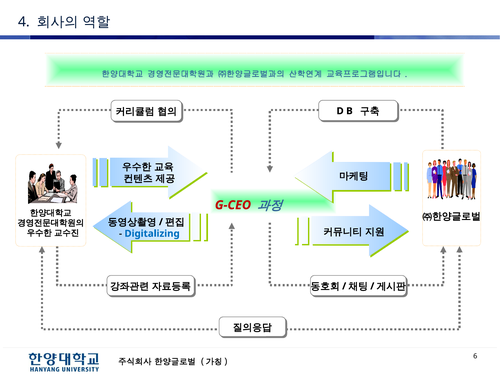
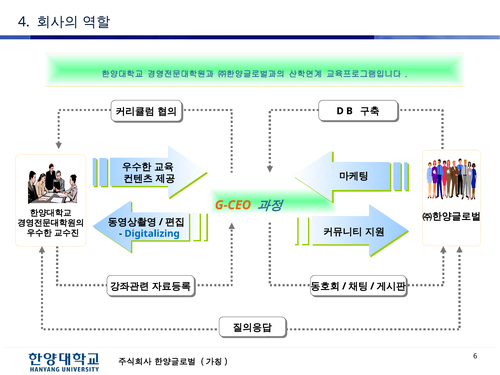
G-CEO colour: red -> orange (233, 205)
